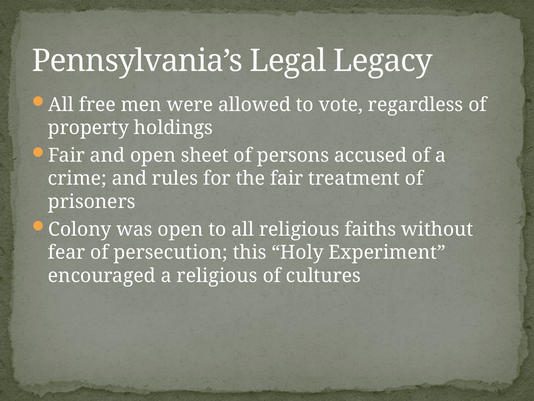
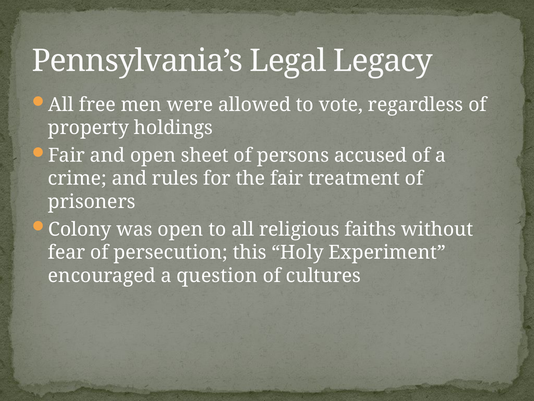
a religious: religious -> question (217, 275)
